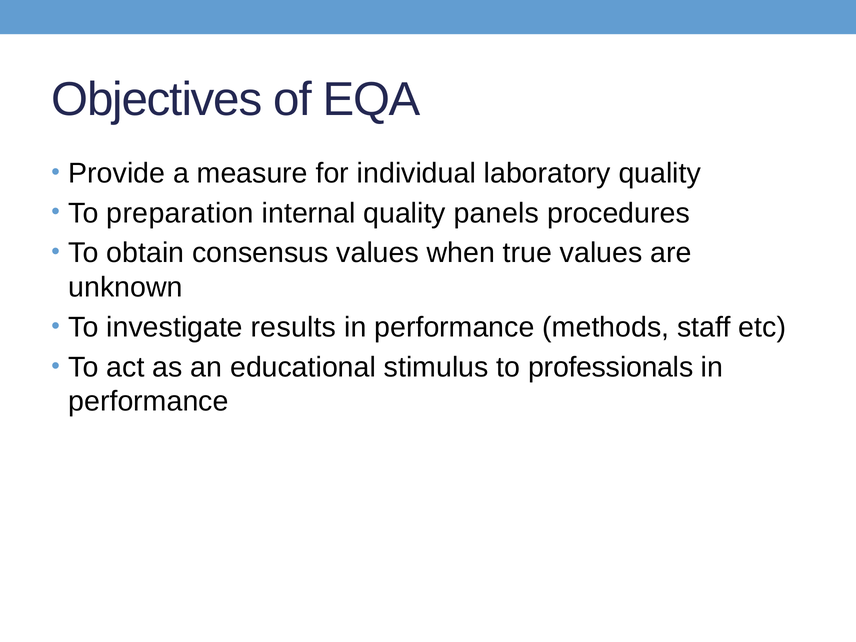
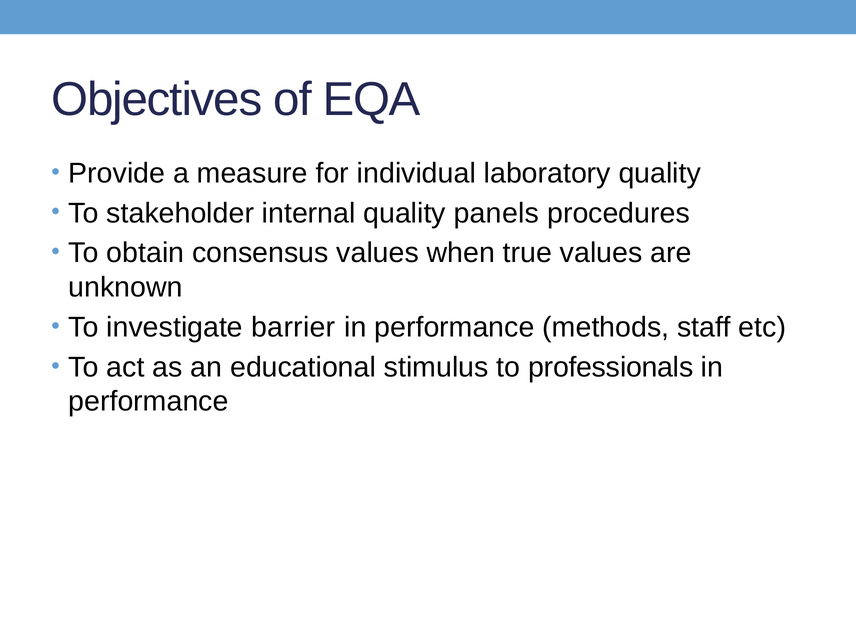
preparation: preparation -> stakeholder (180, 213)
results: results -> barrier (293, 327)
